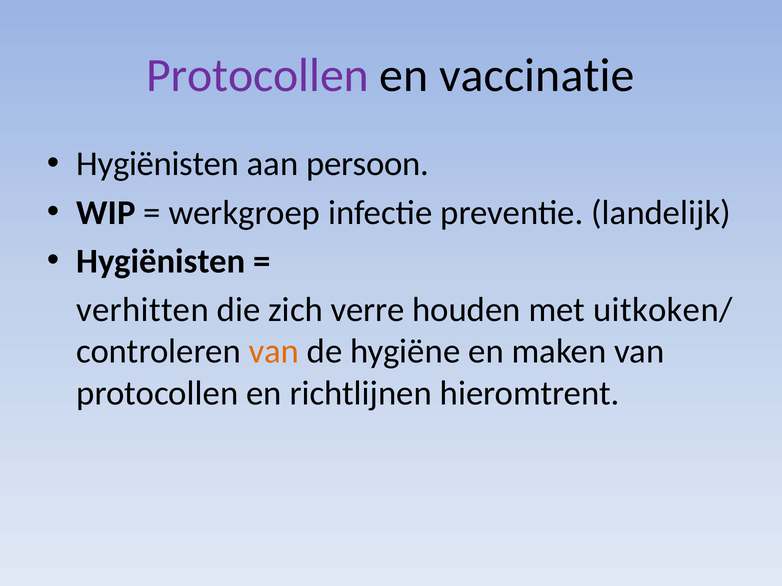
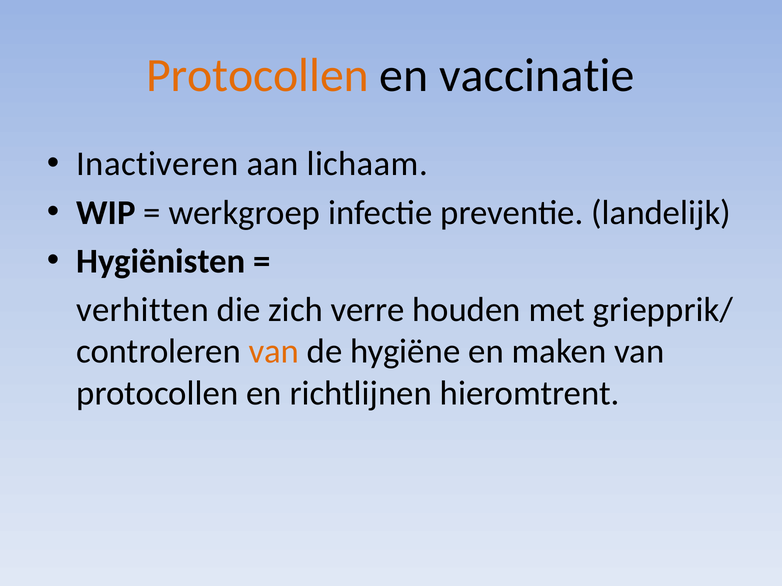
Protocollen colour: purple -> orange (258, 76)
Hygiënisten: Hygiënisten -> Inactiveren (157, 164)
persoon: persoon -> lichaam (367, 164)
uitkoken/: uitkoken/ -> griepprik/ (663, 310)
